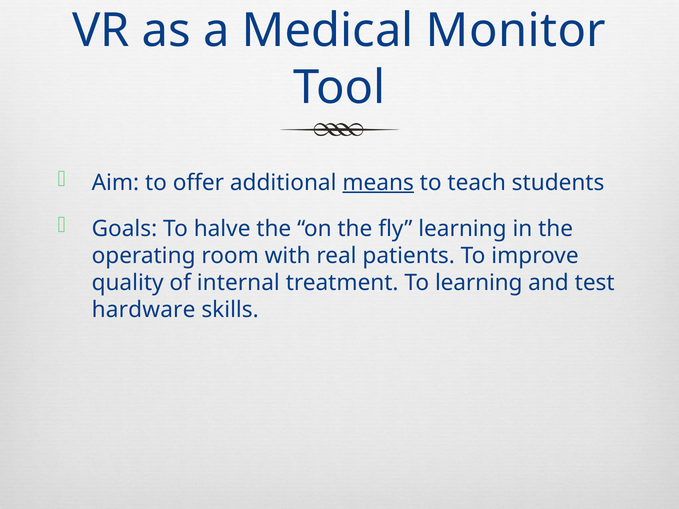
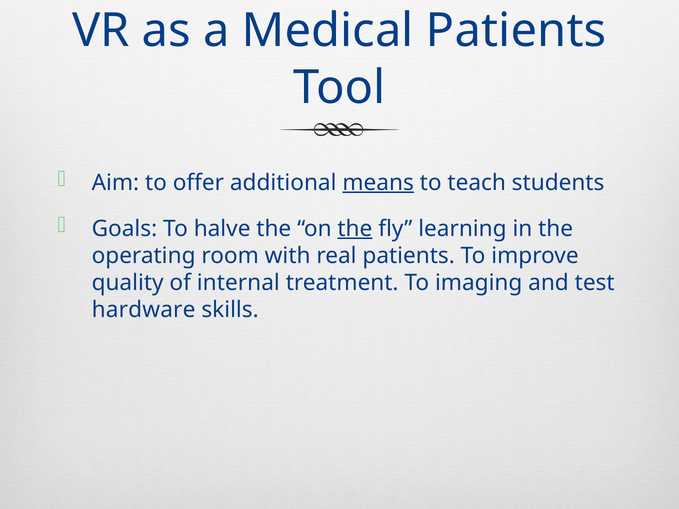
Medical Monitor: Monitor -> Patients (516, 31)
the underline: none -> present (355, 229)
To learning: learning -> imaging (479, 283)
